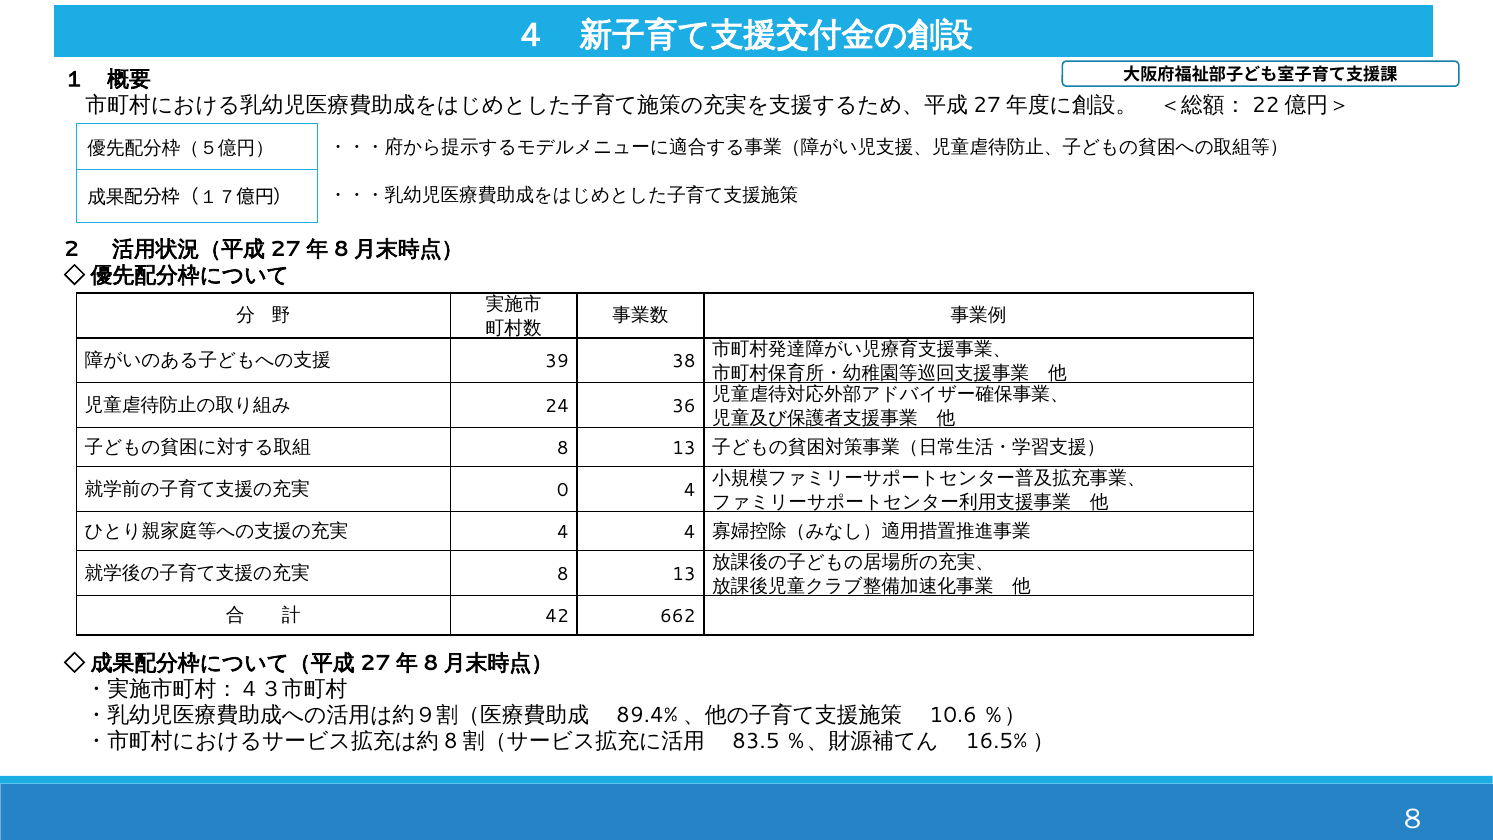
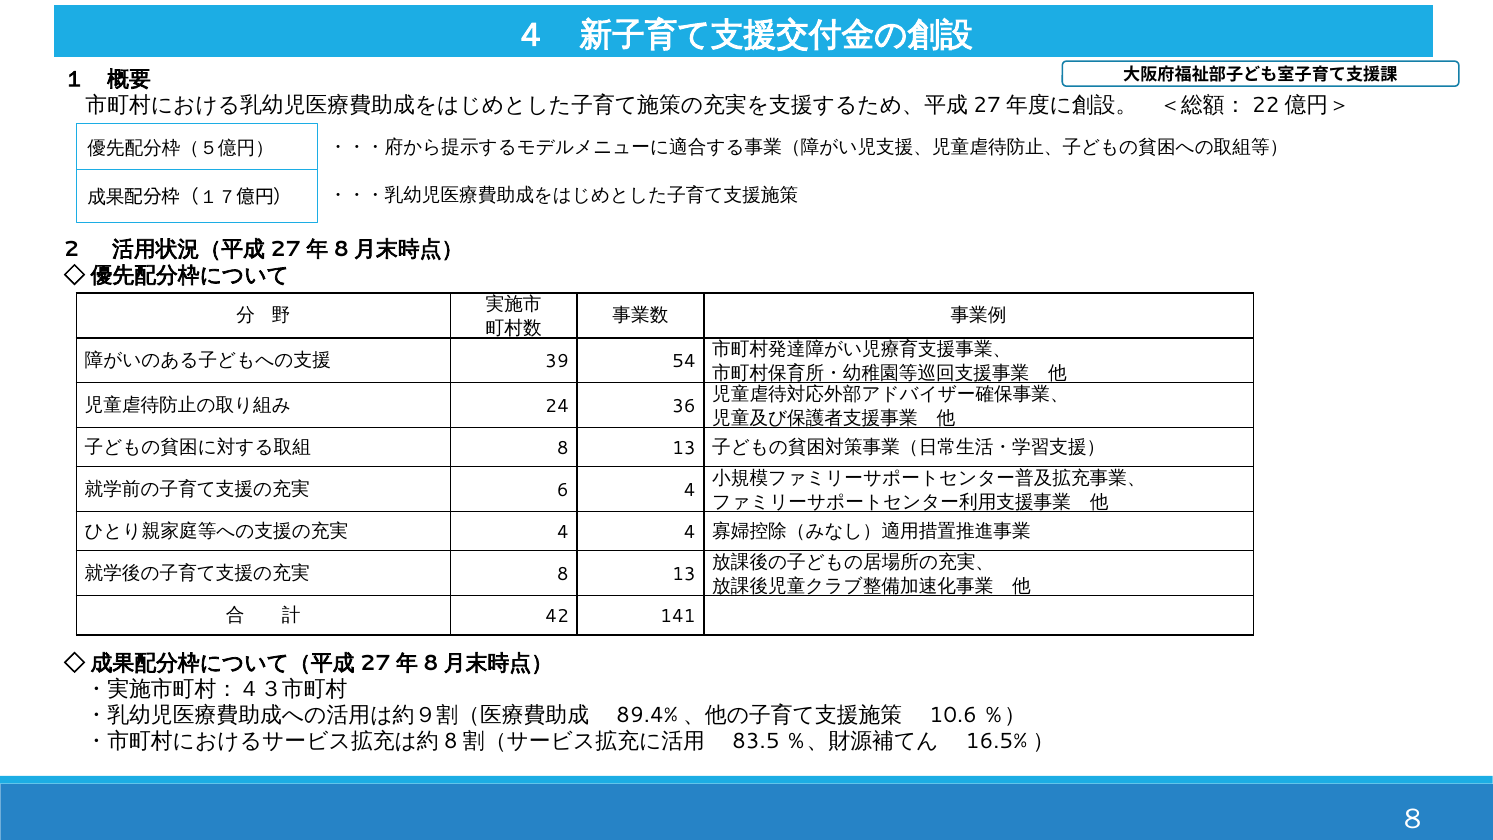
38: 38 -> 54 (684, 361)
0: 0 -> 6 (563, 490)
662: 662 -> 141 (678, 616)
